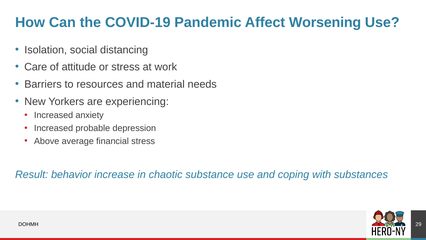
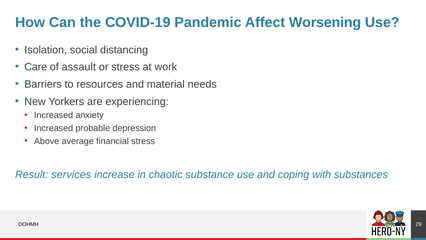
attitude: attitude -> assault (79, 67)
behavior: behavior -> services (71, 174)
